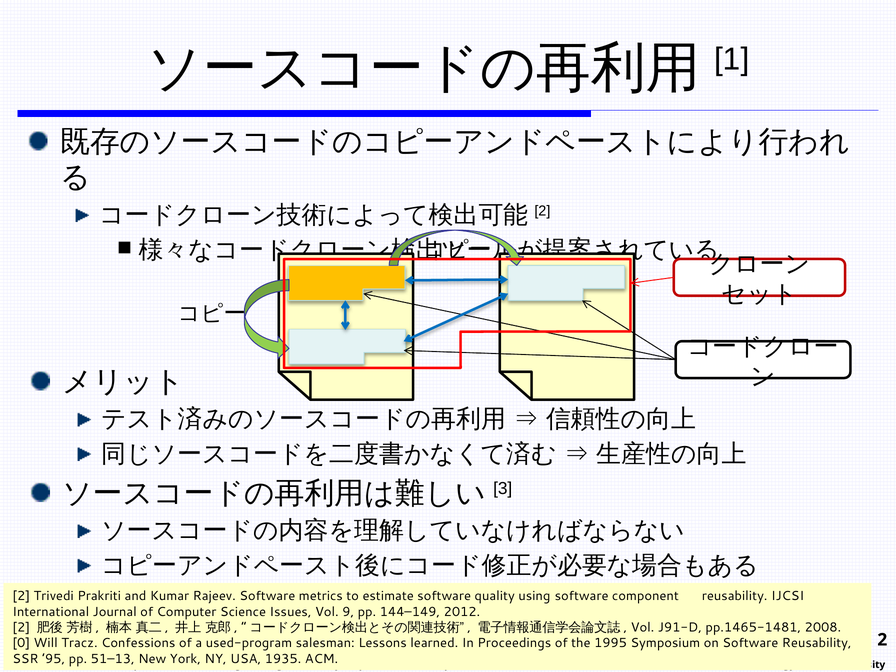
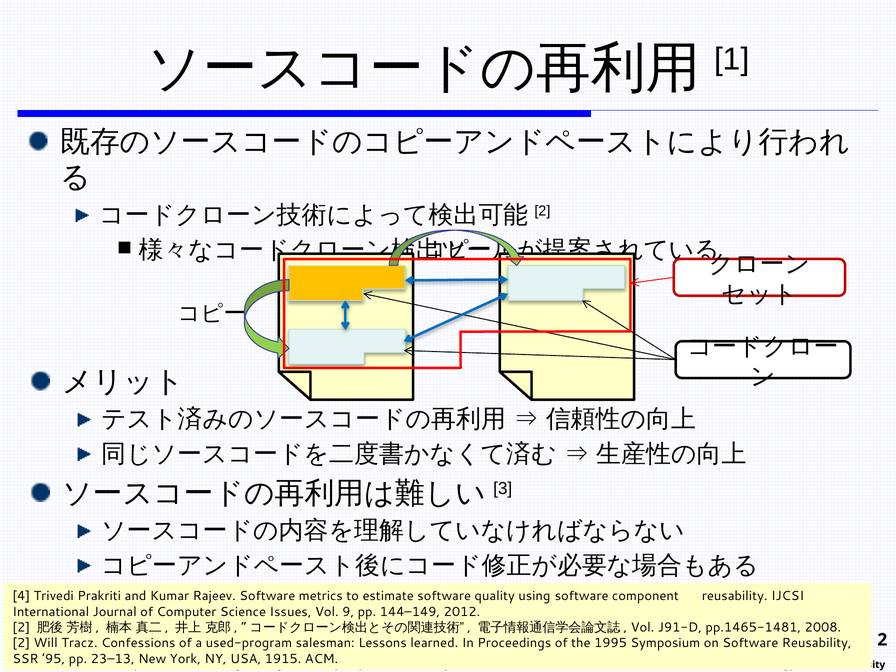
2: 2 -> 4 (21, 596)
0: 0 -> 2 (21, 643)
51–13: 51–13 -> 23–13 (113, 659)
1935: 1935 -> 1915 (283, 659)
